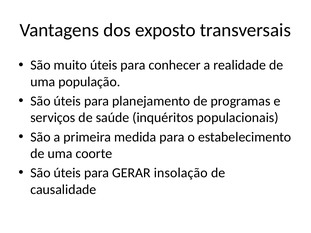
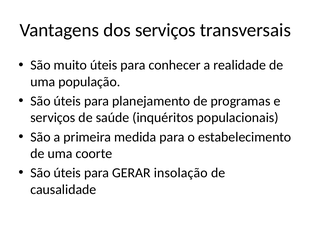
dos exposto: exposto -> serviços (165, 30)
